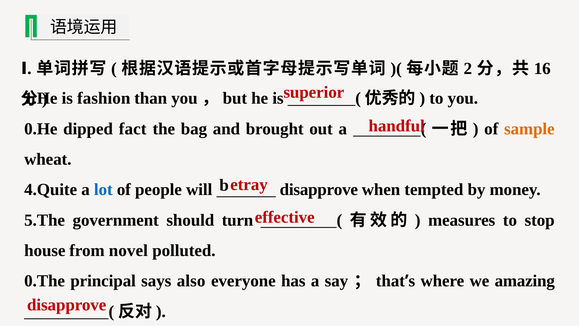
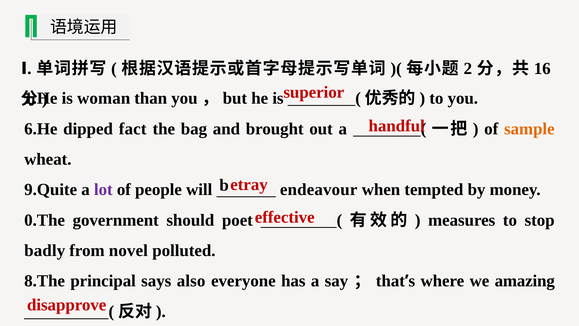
fashion: fashion -> woman (104, 98)
0.He: 0.He -> 6.He (41, 129)
4.Quite: 4.Quite -> 9.Quite (51, 190)
lot colour: blue -> purple (103, 190)
disapprove: disapprove -> endeavour (319, 190)
5.The: 5.The -> 0.The (45, 220)
turn: turn -> poet (237, 220)
house: house -> badly (45, 250)
0.The: 0.The -> 8.The (45, 281)
